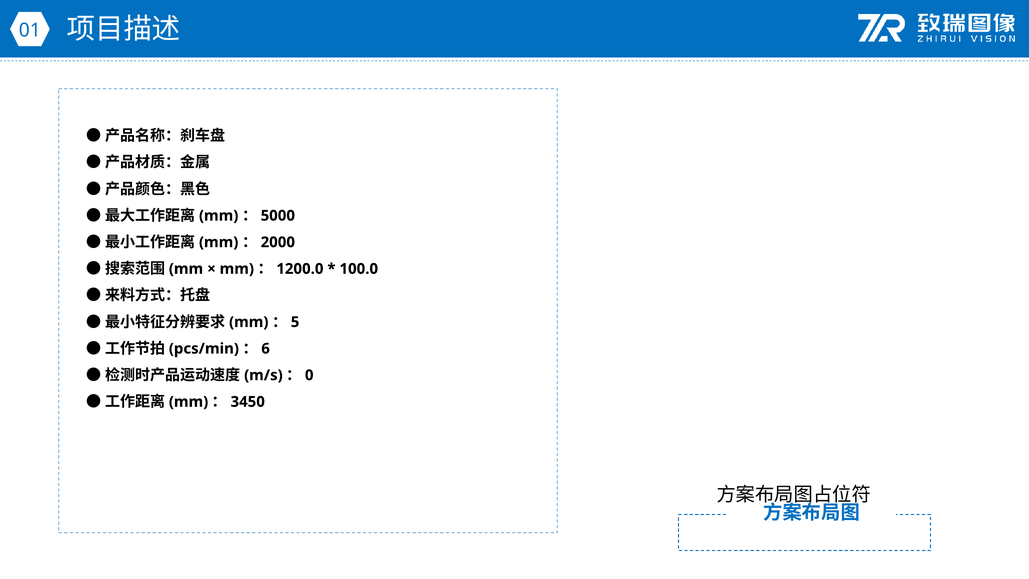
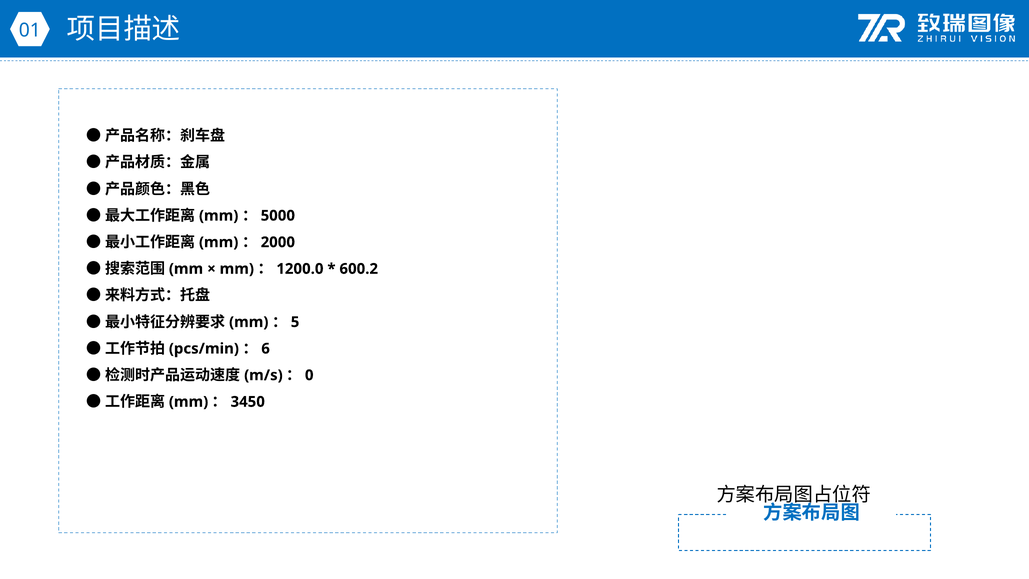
100.0: 100.0 -> 600.2 (359, 269)
